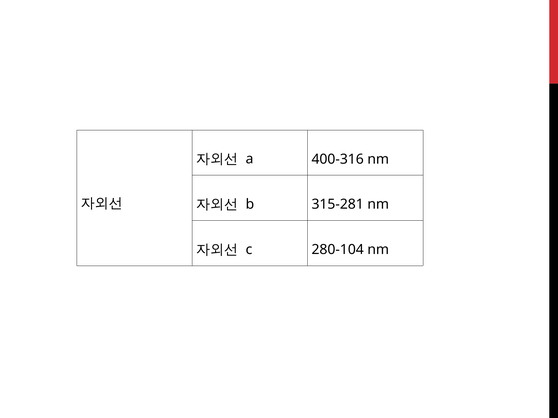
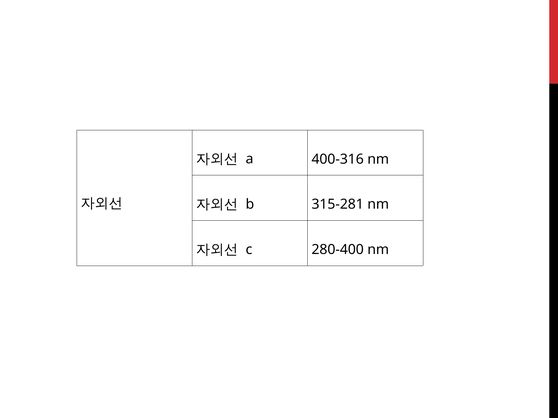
280-104: 280-104 -> 280-400 (338, 250)
